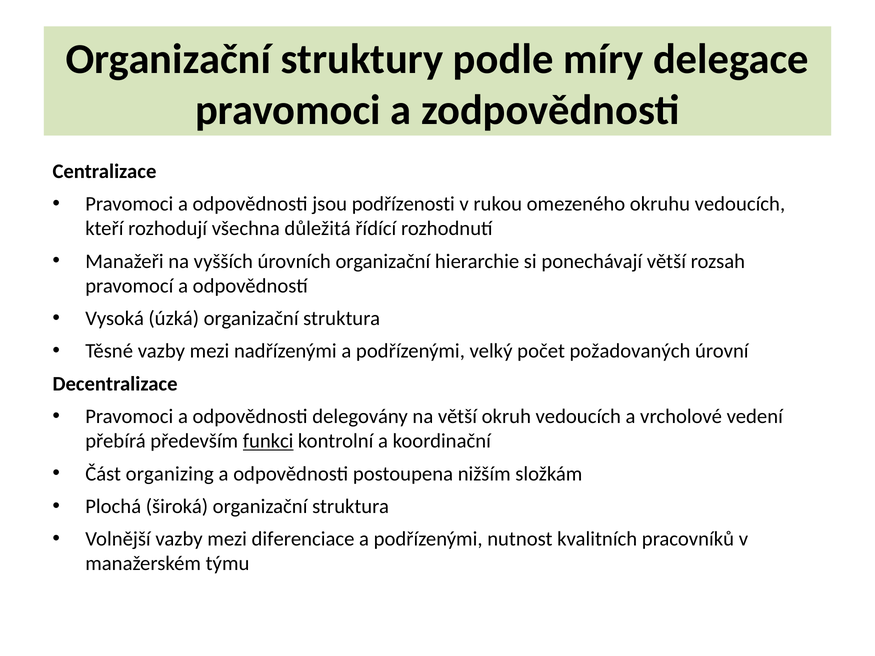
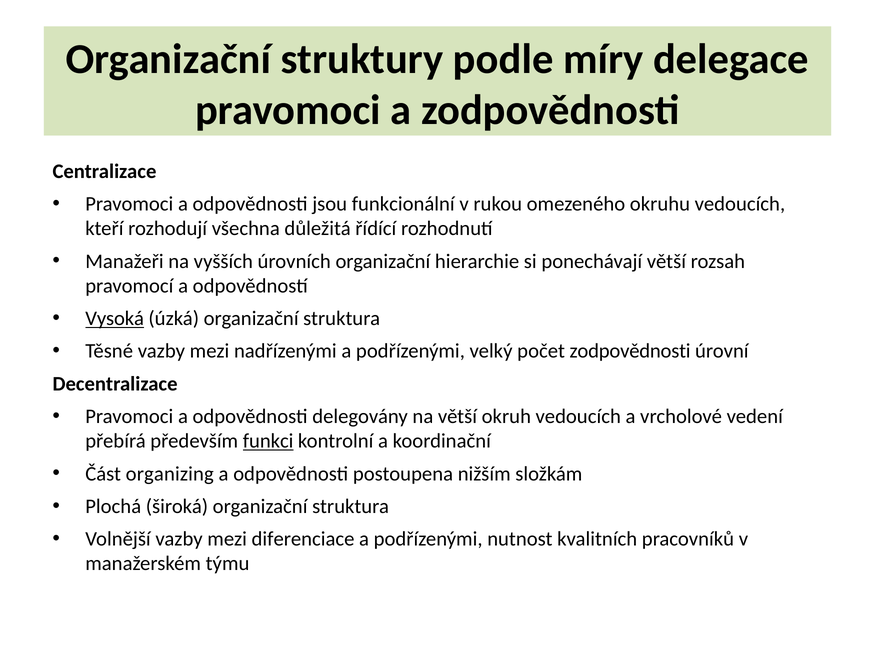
podřízenosti: podřízenosti -> funkcionální (403, 204)
Vysoká underline: none -> present (115, 319)
počet požadovaných: požadovaných -> zodpovědnosti (630, 351)
